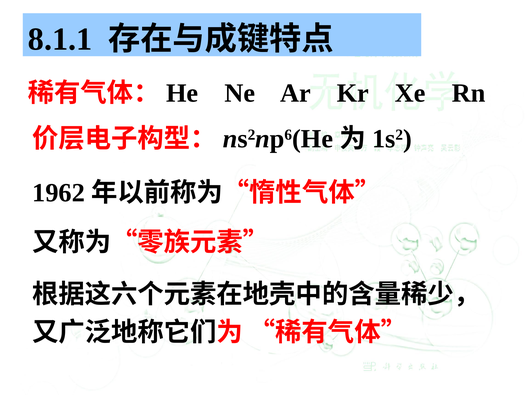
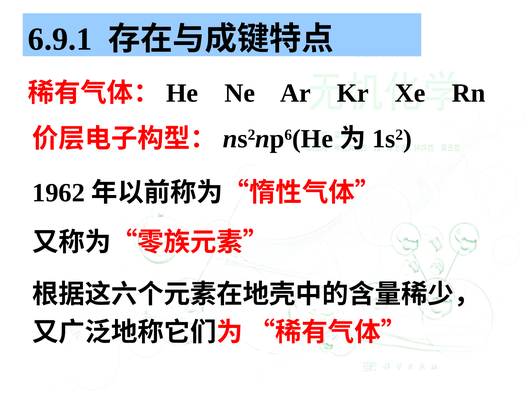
8.1.1: 8.1.1 -> 6.9.1 (60, 39)
